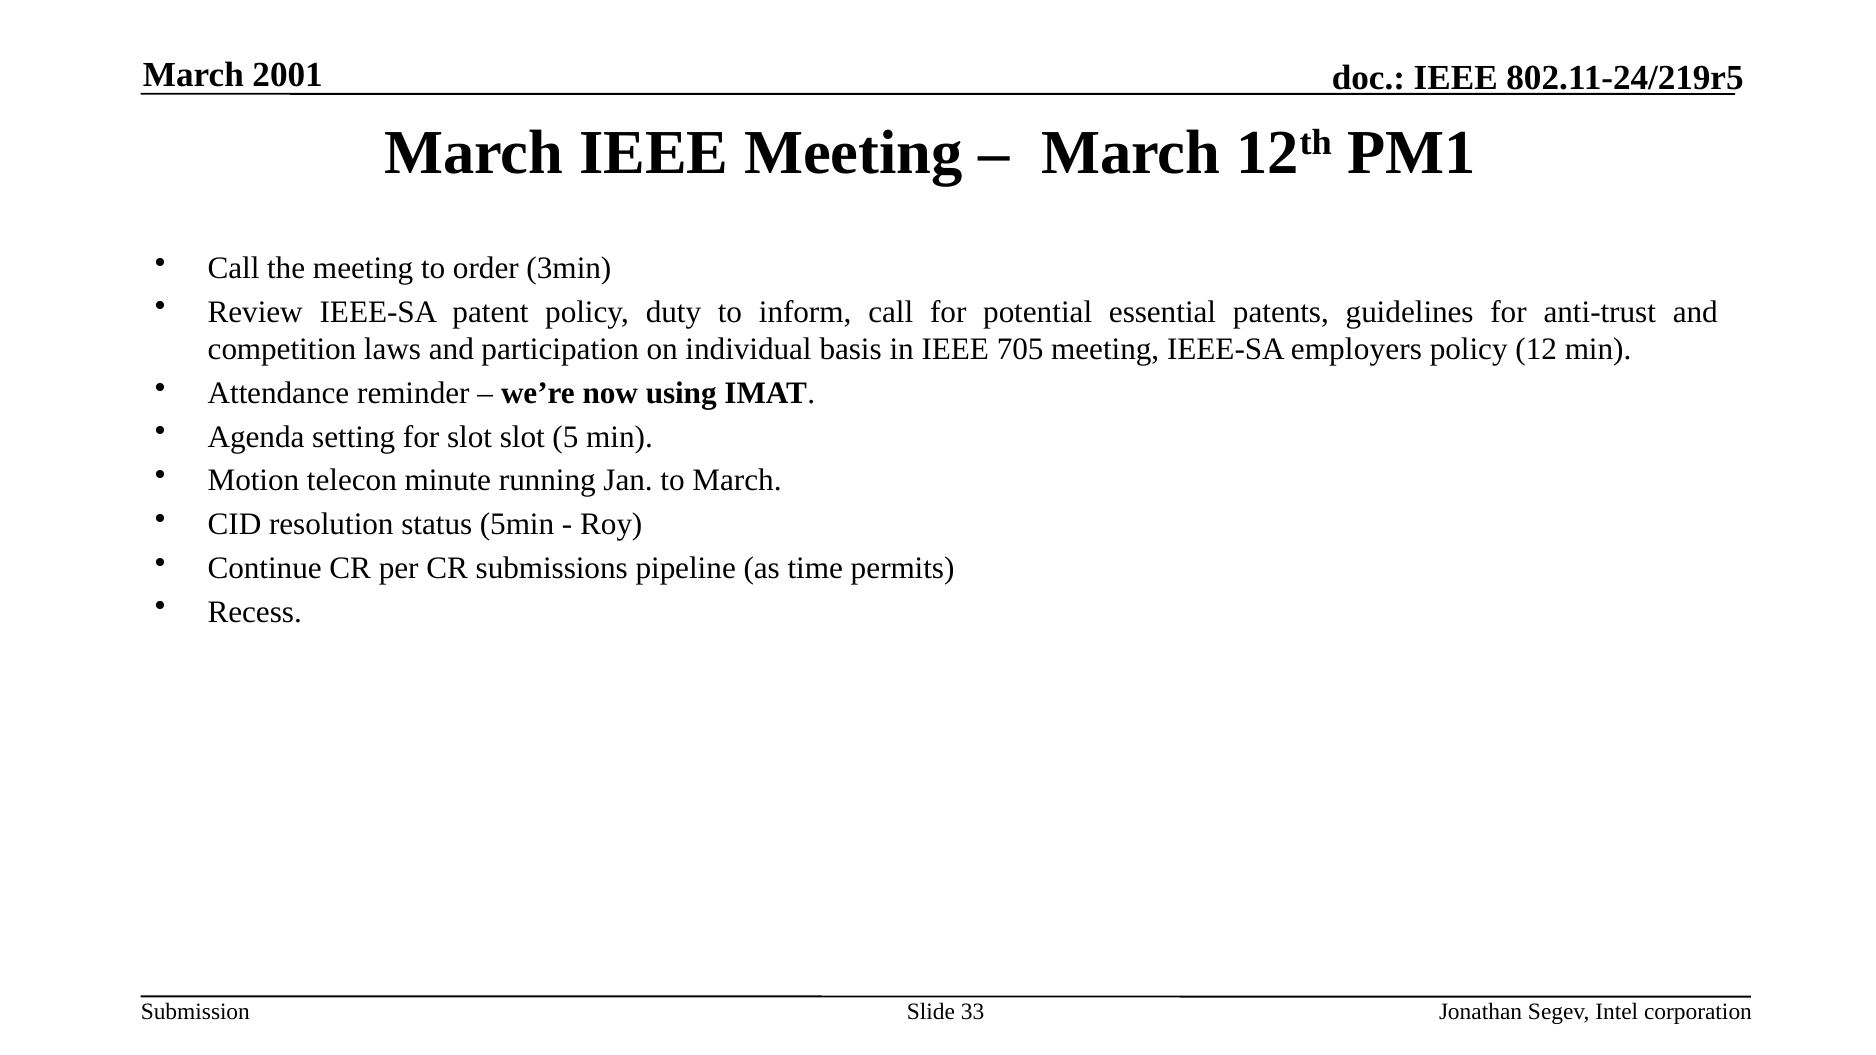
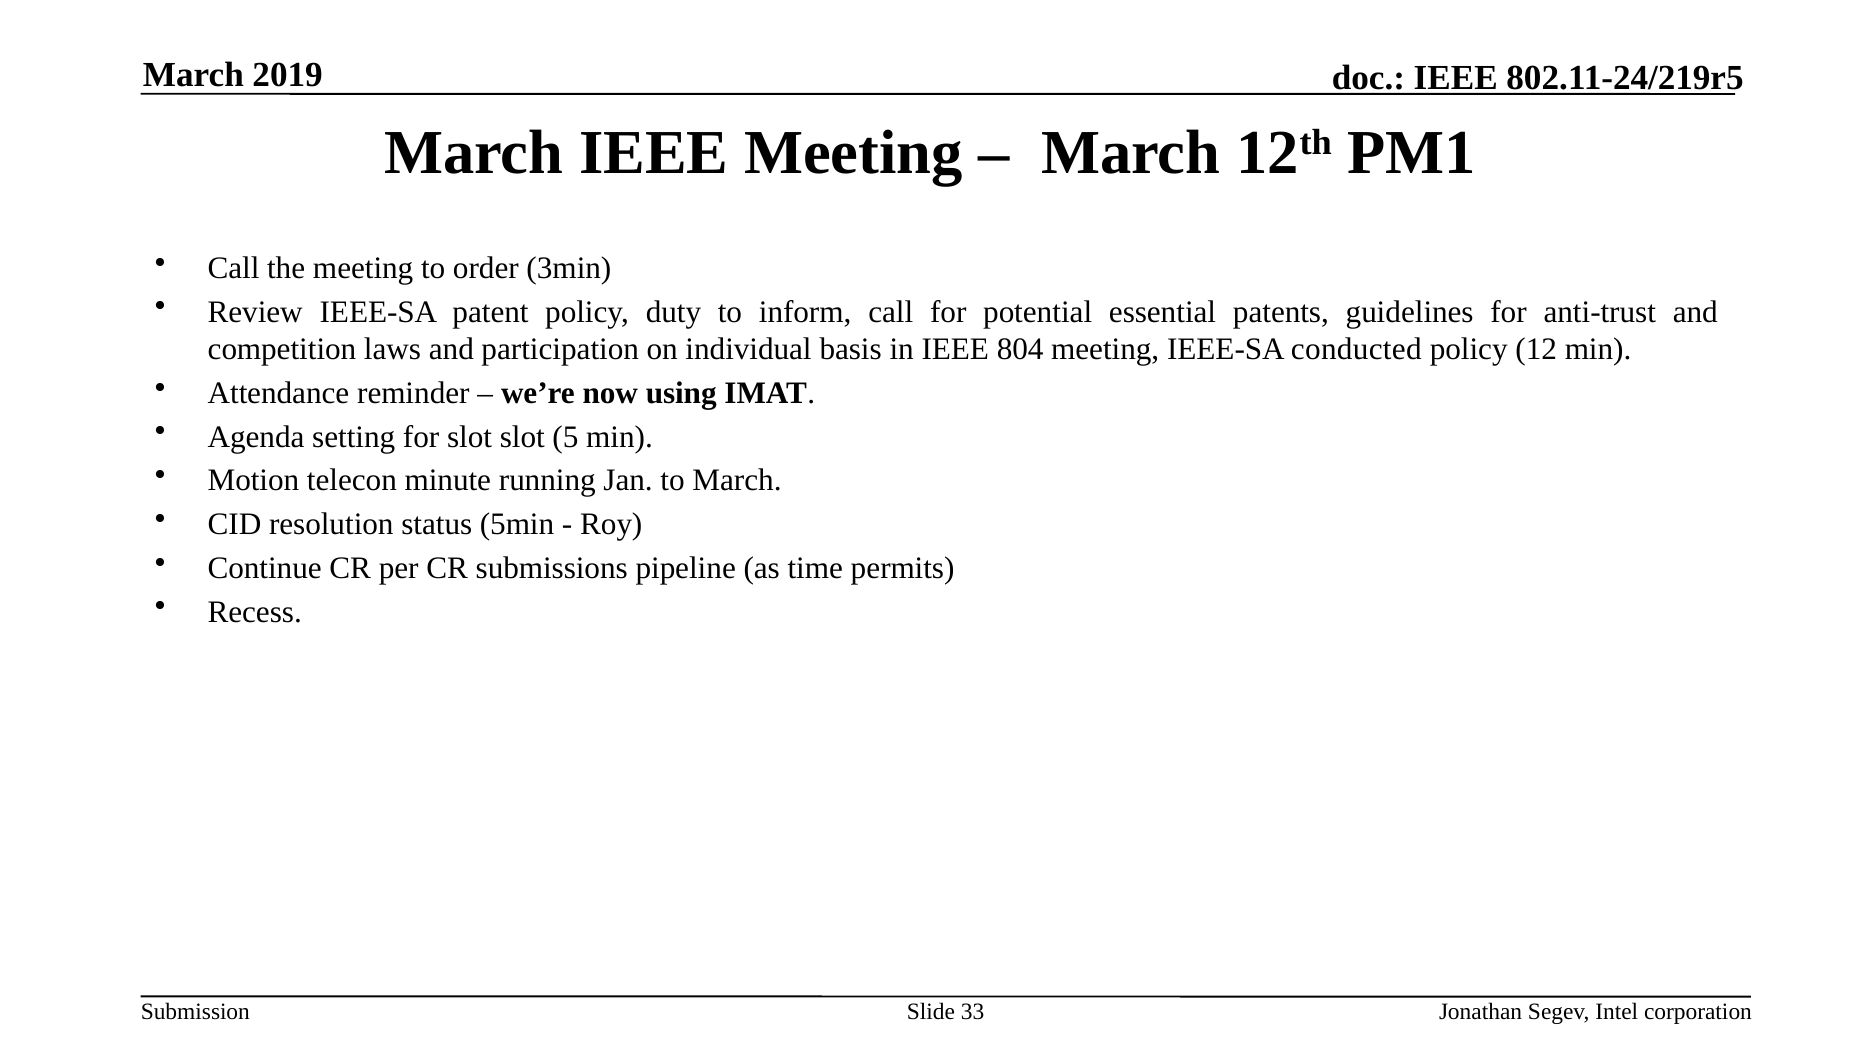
2001: 2001 -> 2019 (288, 75)
705: 705 -> 804 (1020, 349)
employers: employers -> conducted (1356, 349)
